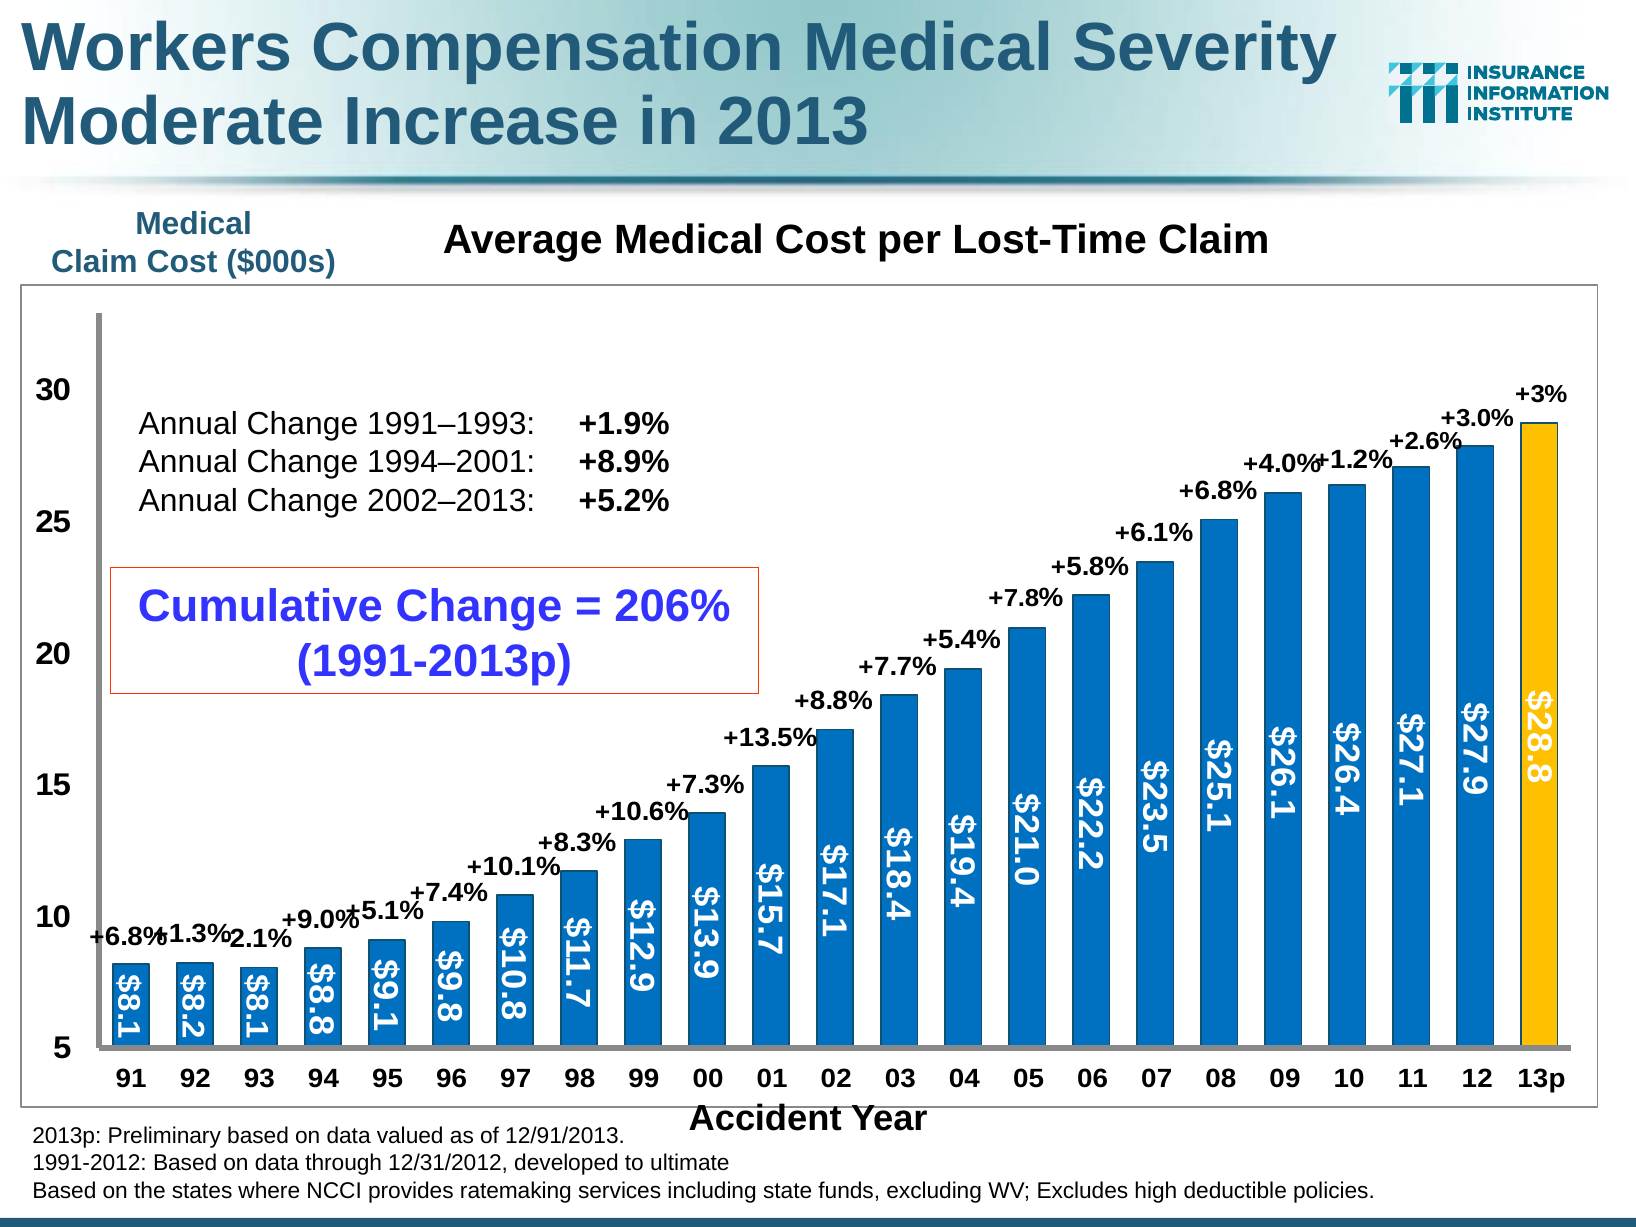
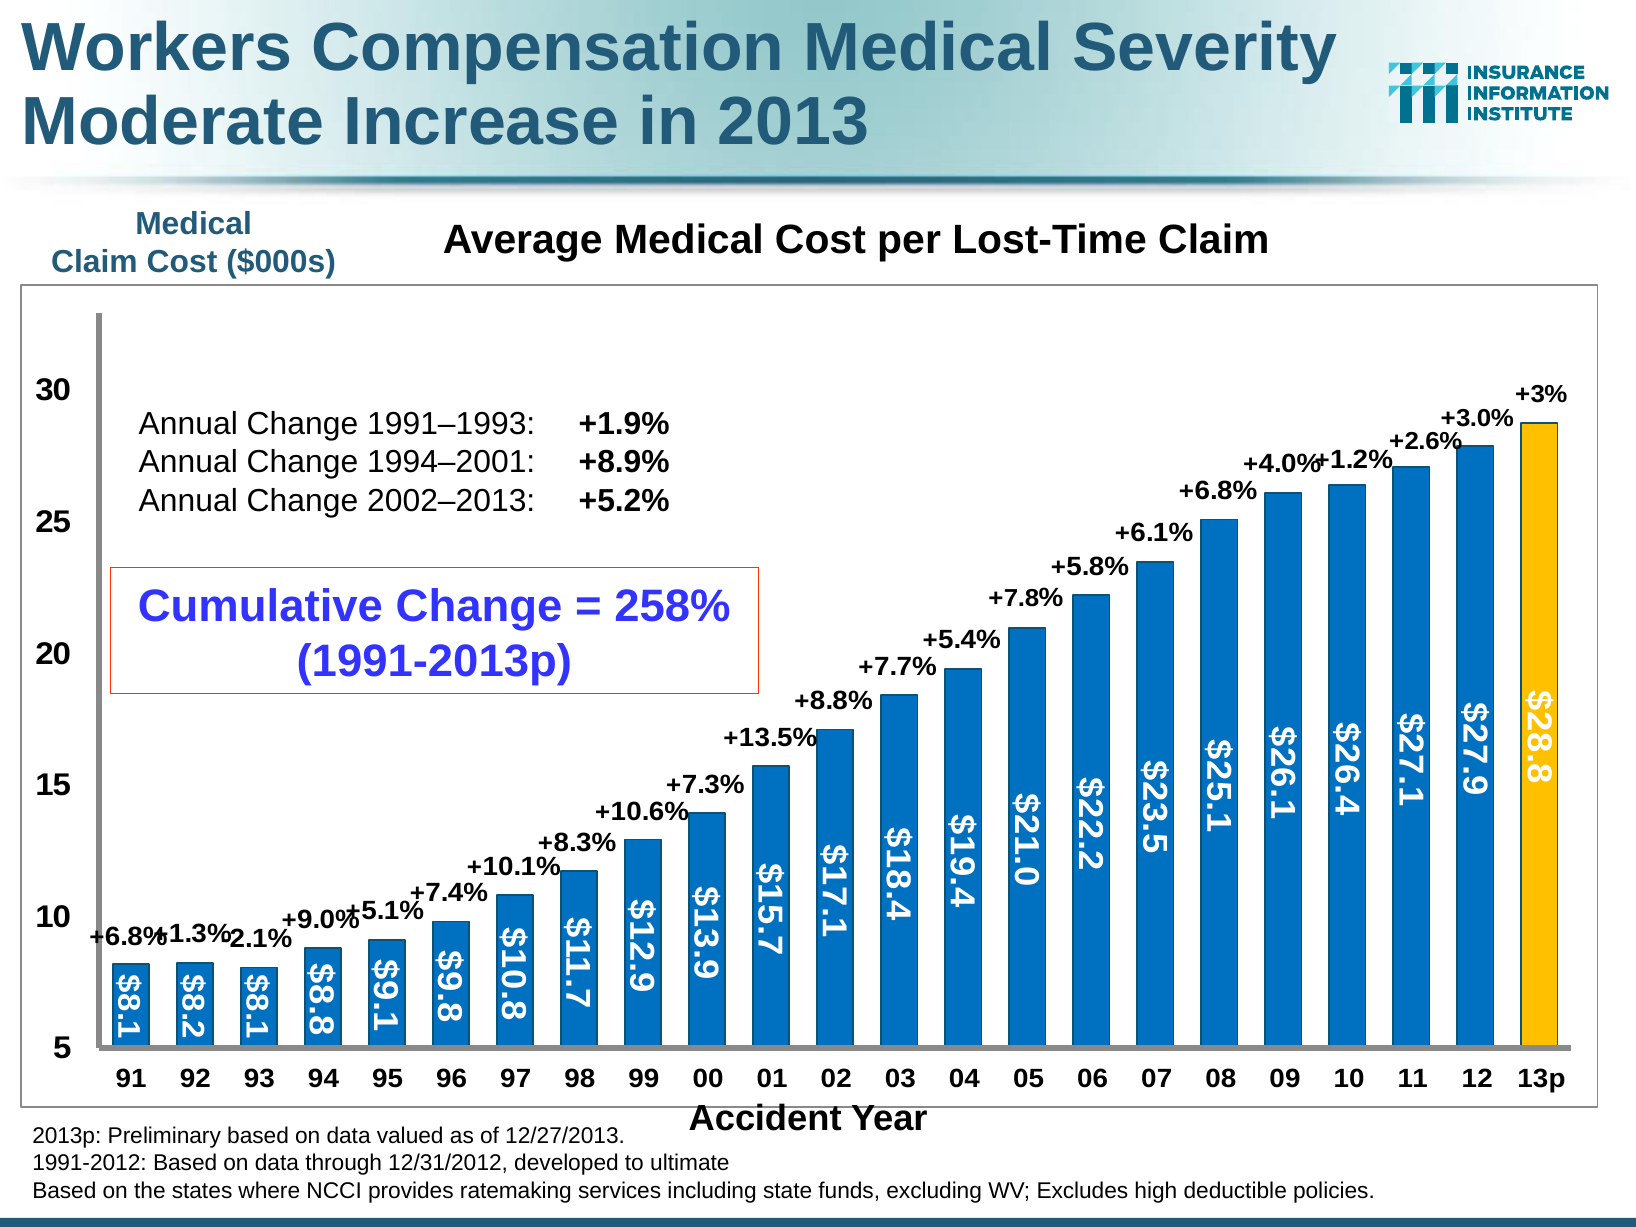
206%: 206% -> 258% (672, 606)
12/91/2013: 12/91/2013 -> 12/27/2013 (565, 1136)
